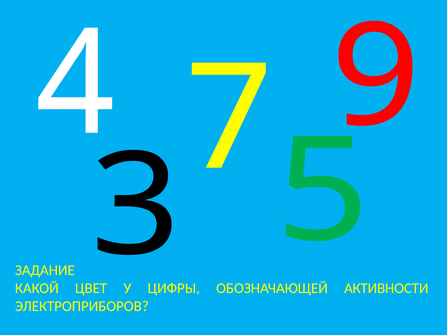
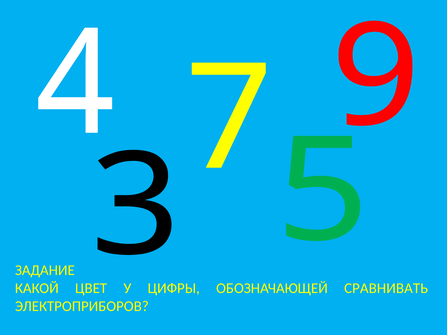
АКТИВНОСТИ: АКТИВНОСТИ -> СРАВНИВАТЬ (386, 288)
